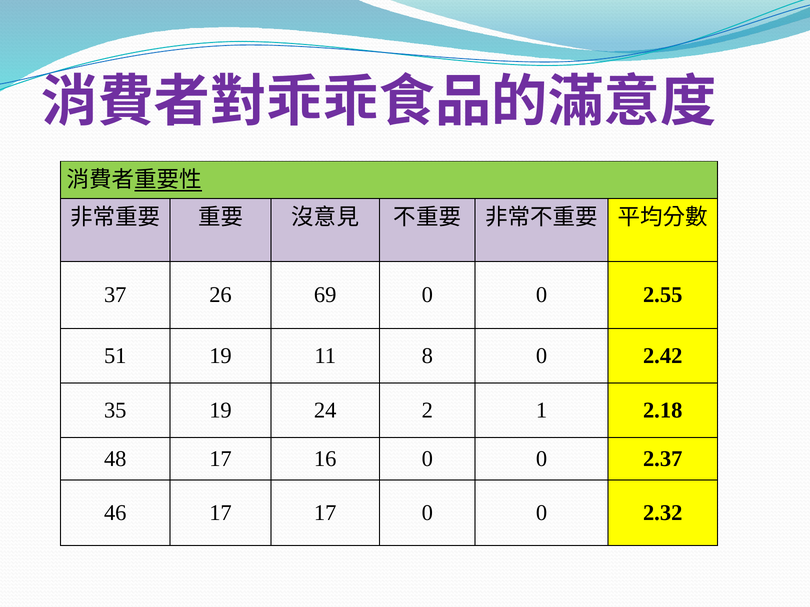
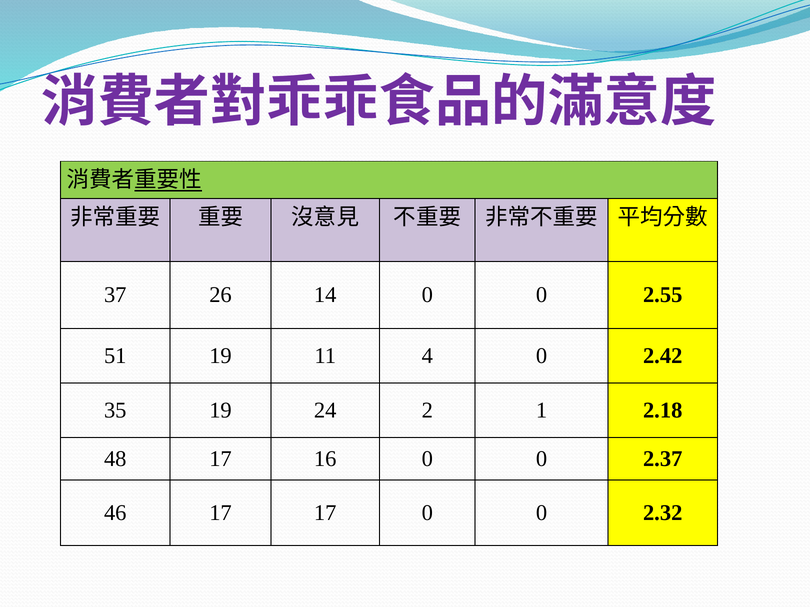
69: 69 -> 14 (325, 295)
8: 8 -> 4 (427, 356)
